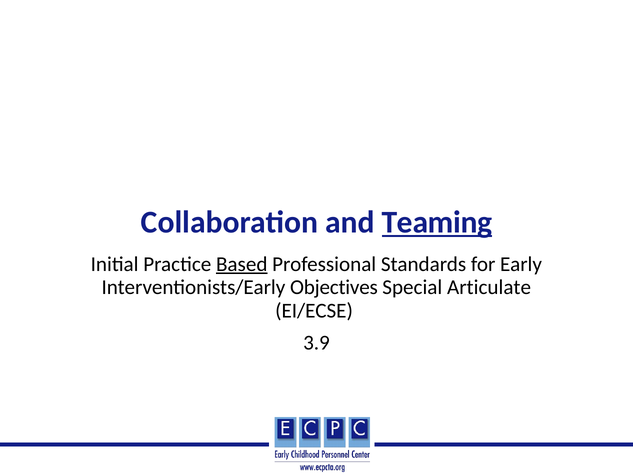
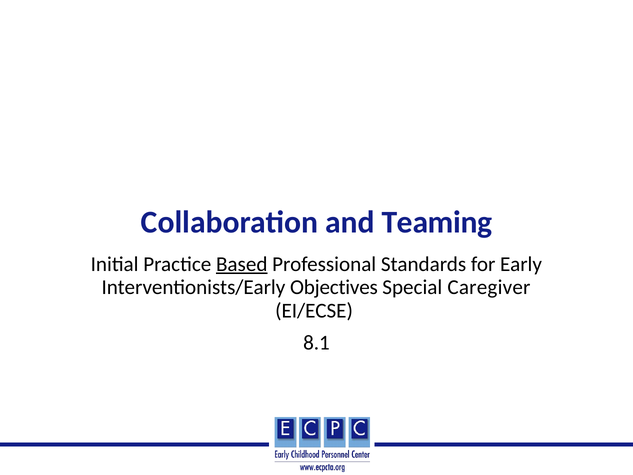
Teaming underline: present -> none (437, 222)
Articulate: Articulate -> Caregiver (489, 287)
3.9: 3.9 -> 8.1 (316, 342)
